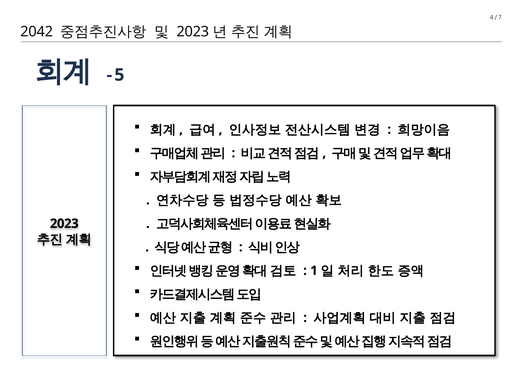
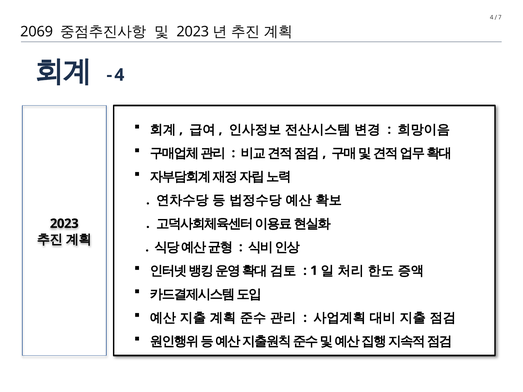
2042: 2042 -> 2069 (37, 32)
5: 5 -> 4 (119, 75)
